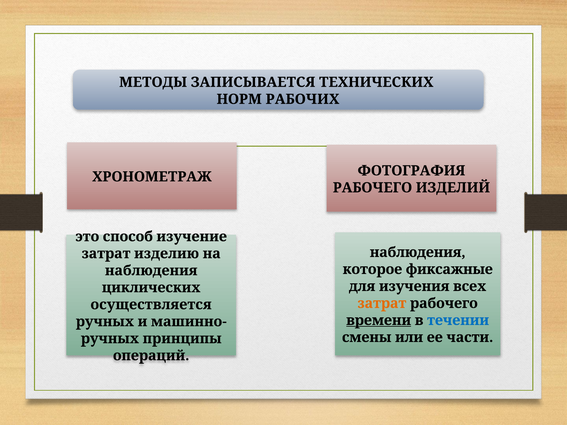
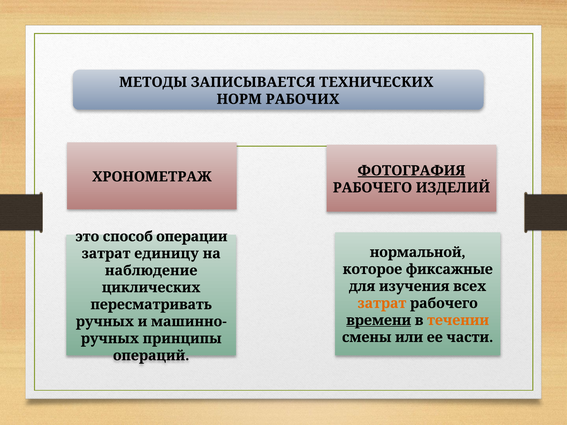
ФОТОГРАФИЯ underline: none -> present (411, 171)
изучение: изучение -> операции (192, 237)
наблюдения: наблюдения -> нормальной (418, 252)
изделию: изделию -> единицу (167, 254)
наблюдения: наблюдения -> наблюдение (151, 271)
осуществляется: осуществляется -> пересматривать (151, 305)
течении colour: blue -> orange (458, 320)
